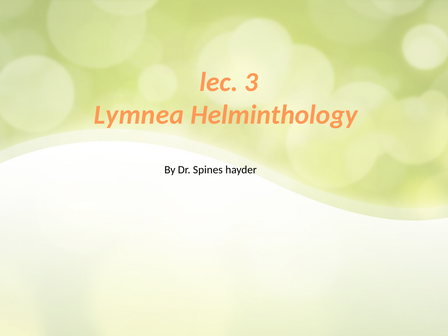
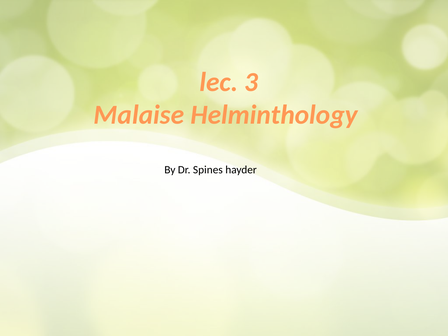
Lymnea: Lymnea -> Malaise (139, 115)
